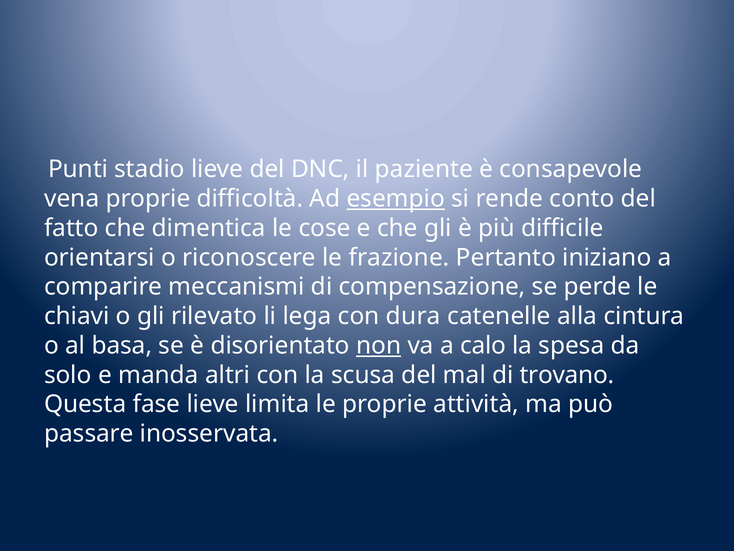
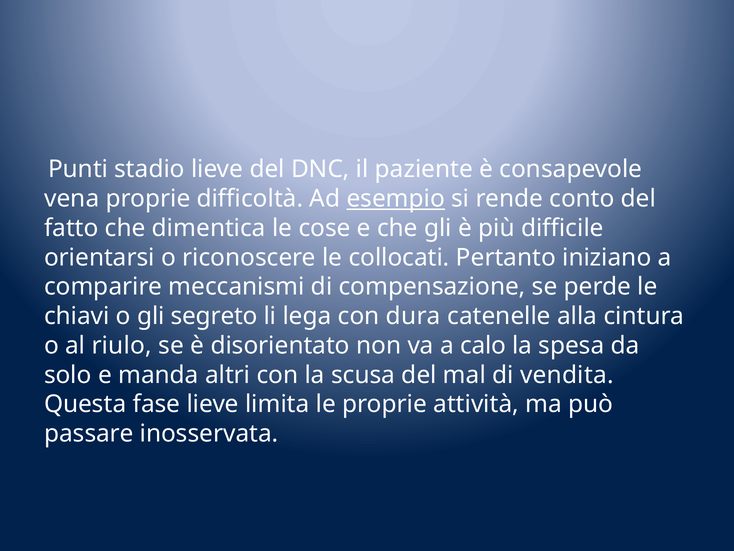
frazione: frazione -> collocati (399, 257)
rilevato: rilevato -> segreto (214, 316)
basa: basa -> riulo (122, 345)
non underline: present -> none (379, 345)
trovano: trovano -> vendita (567, 375)
